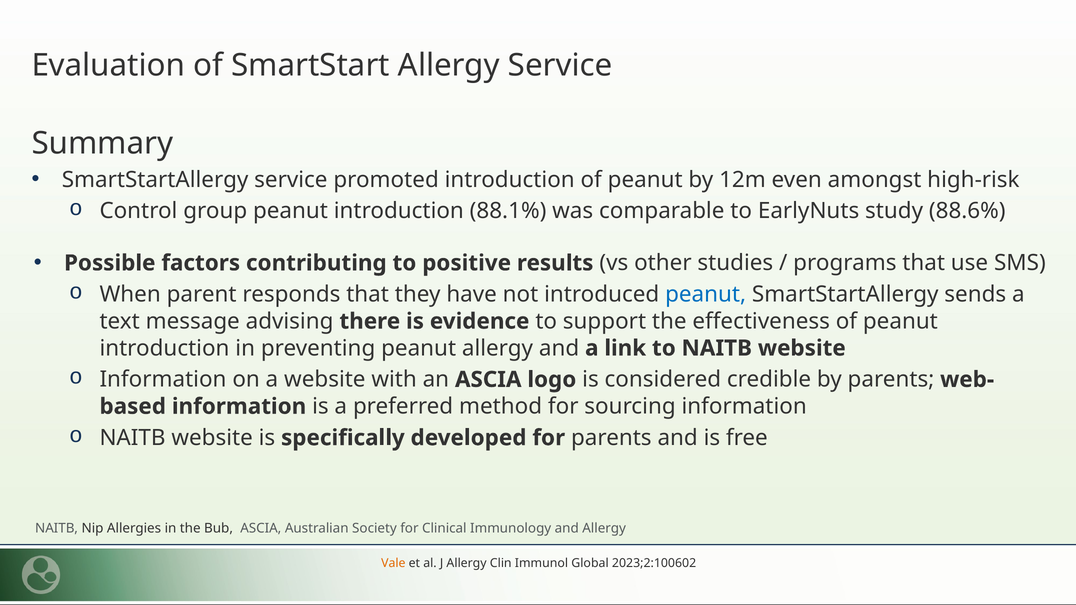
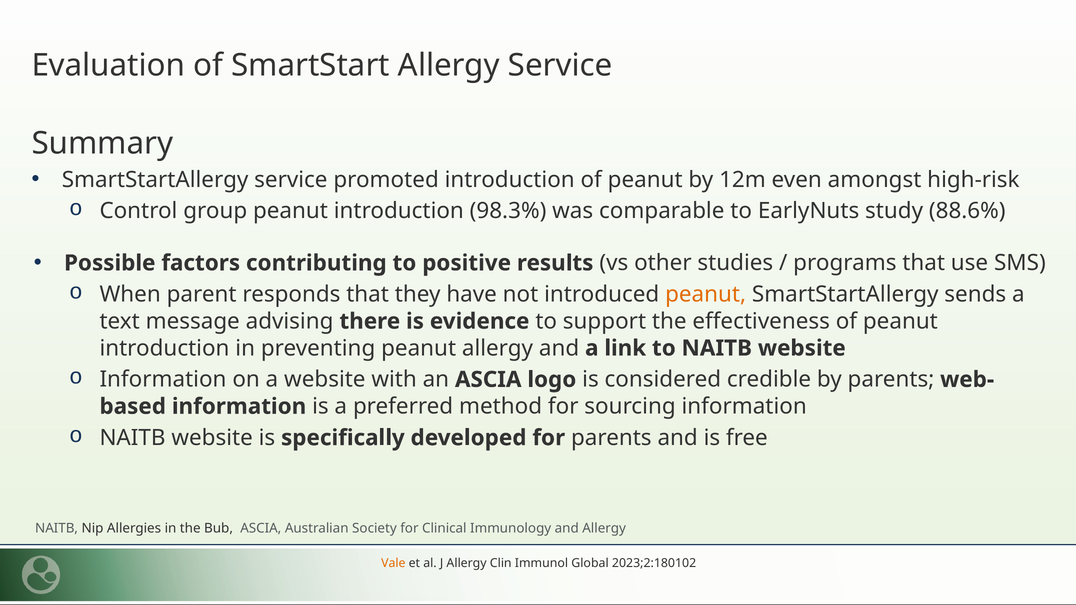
88.1%: 88.1% -> 98.3% (508, 211)
peanut colour: blue -> orange (706, 294)
2023;2:100602: 2023;2:100602 -> 2023;2:180102 (654, 563)
